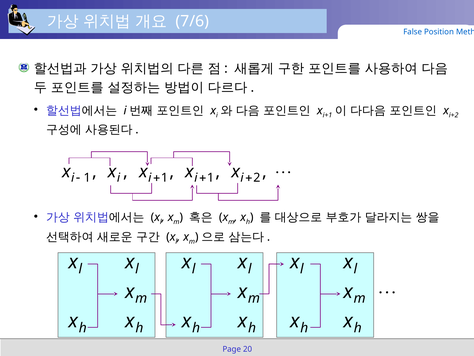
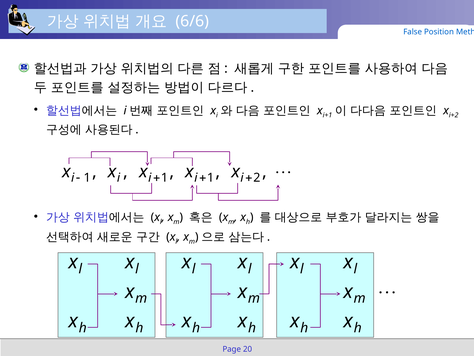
7/6: 7/6 -> 6/6 (192, 21)
